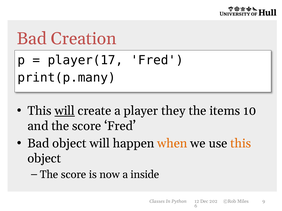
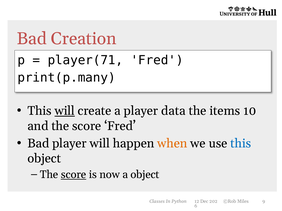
player(17: player(17 -> player(71 (85, 60)
they: they -> data (173, 111)
Bad object: object -> player (69, 144)
this colour: orange -> blue (241, 144)
score underline: none -> present (74, 175)
a inside: inside -> object (145, 175)
